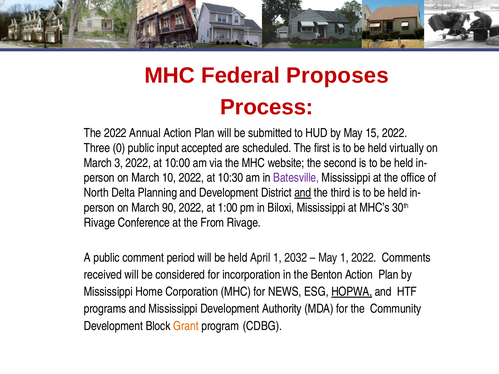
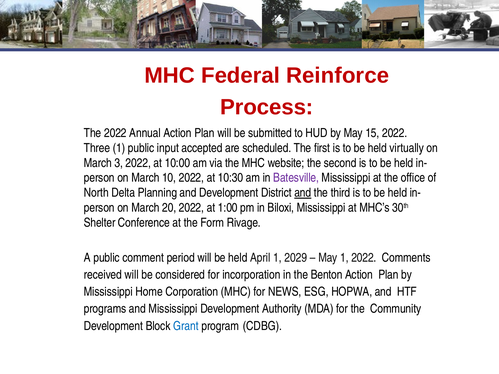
Proposes: Proposes -> Reinforce (338, 75)
Three 0: 0 -> 1 (119, 148)
90: 90 -> 20 (169, 208)
Rivage: Rivage -> Shelter (100, 223)
From: From -> Form (212, 223)
2032: 2032 -> 2029 (296, 258)
HOPWA underline: present -> none (352, 292)
Grant colour: orange -> blue (186, 326)
